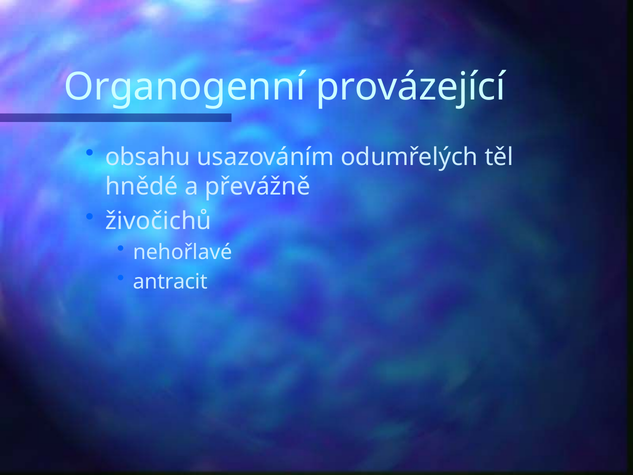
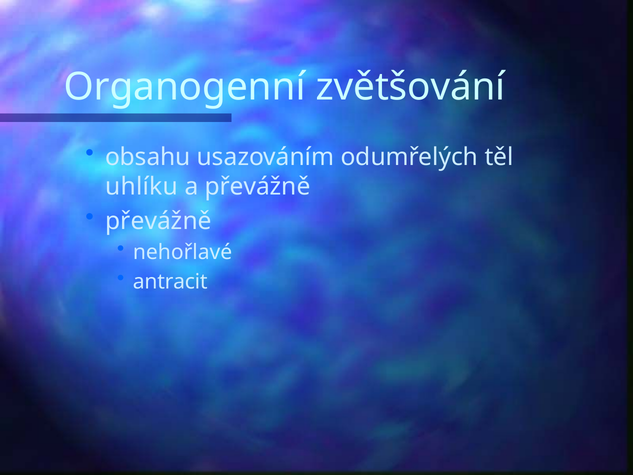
provázející: provázející -> zvětšování (411, 87)
hnědé: hnědé -> uhlíku (142, 186)
živočichů: živočichů -> převážně (158, 221)
